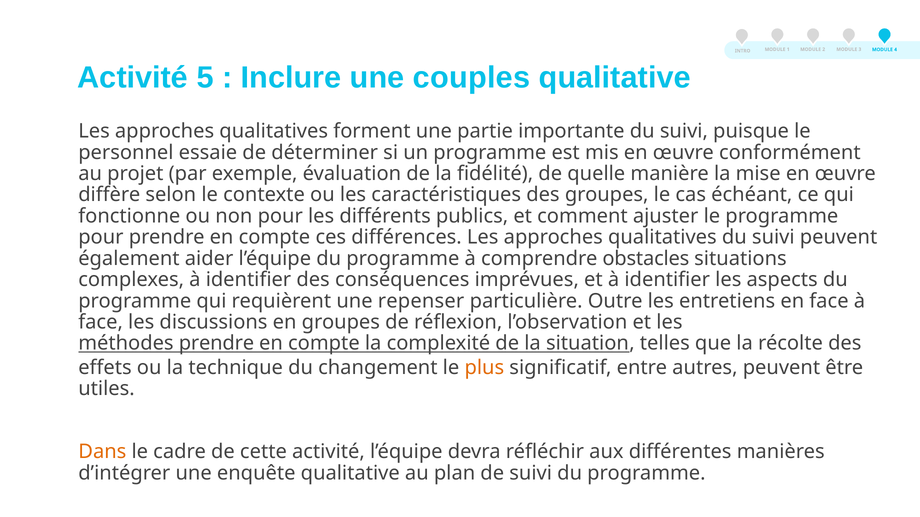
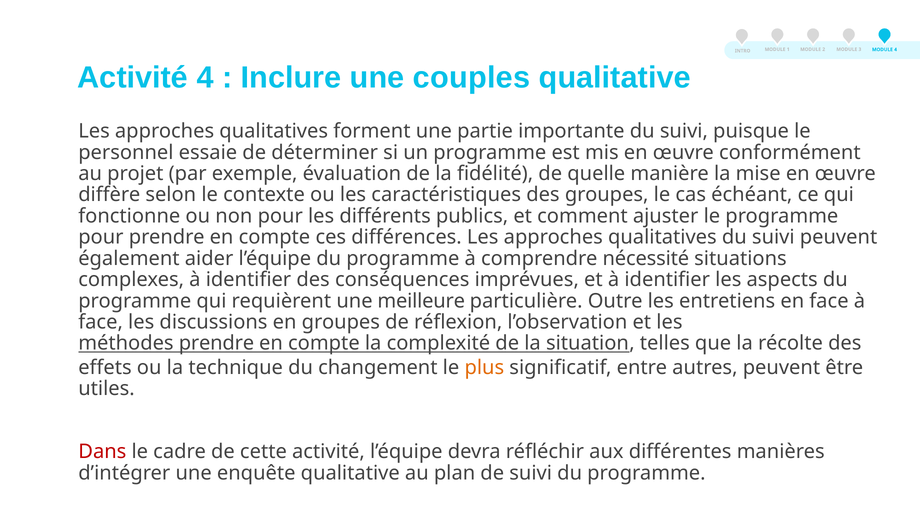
Activité 5: 5 -> 4 (205, 78)
obstacles: obstacles -> nécessité (646, 259)
repenser: repenser -> meilleure (421, 301)
Dans colour: orange -> red (102, 452)
